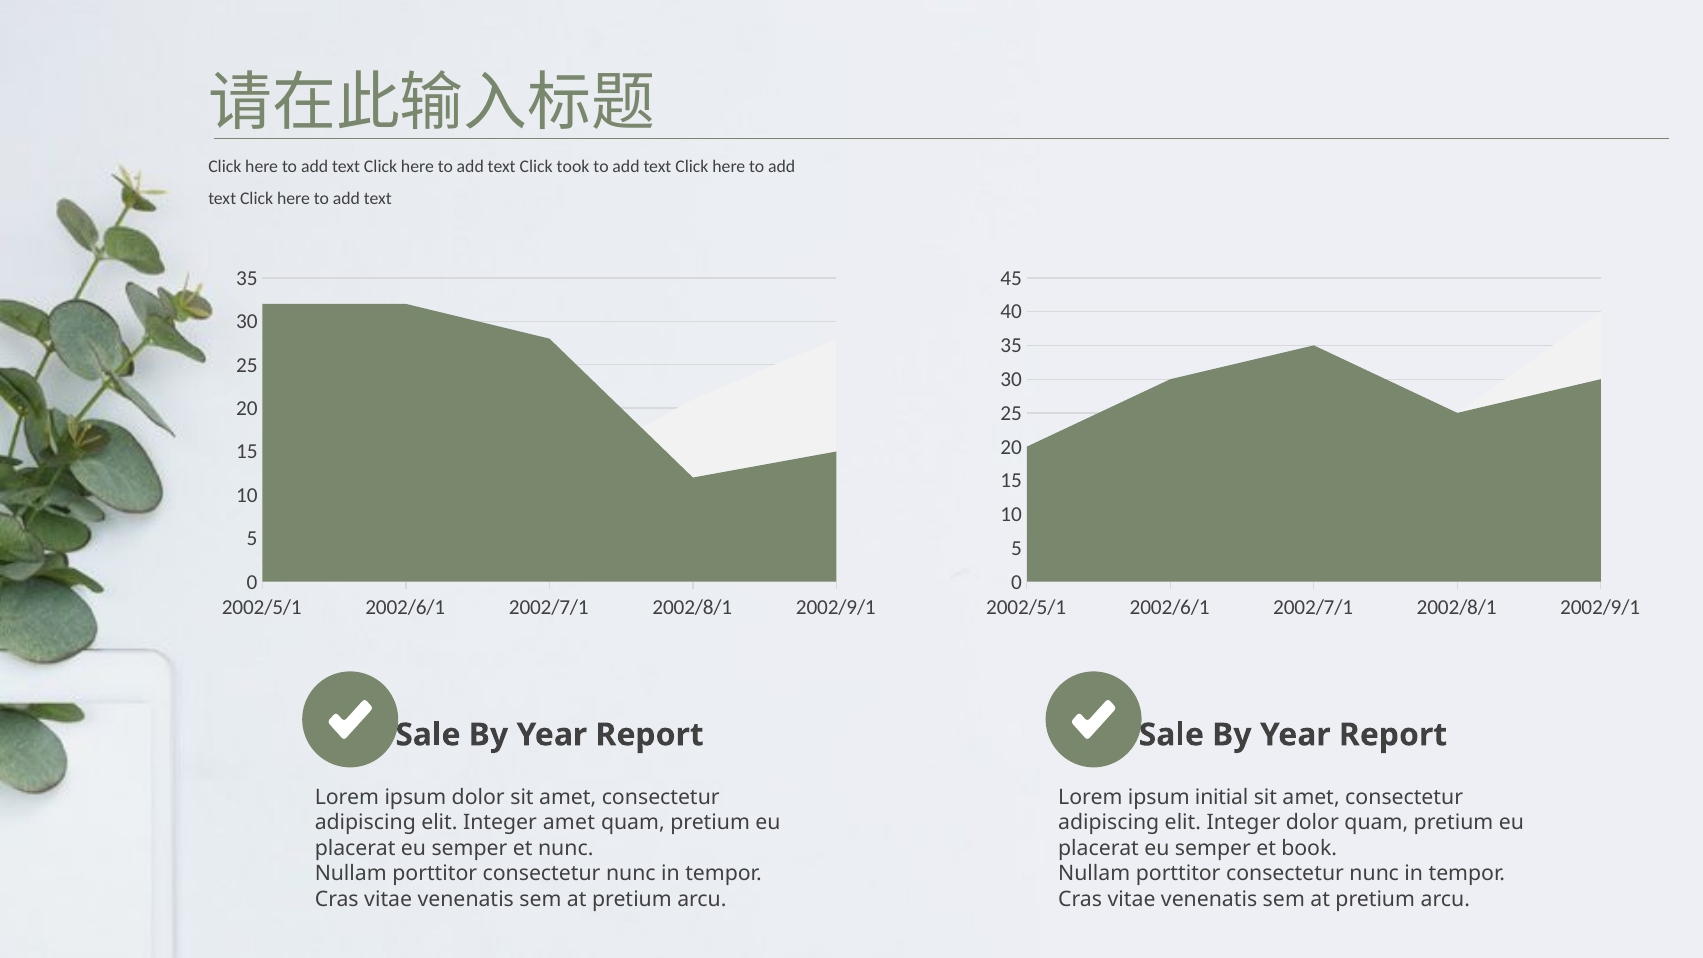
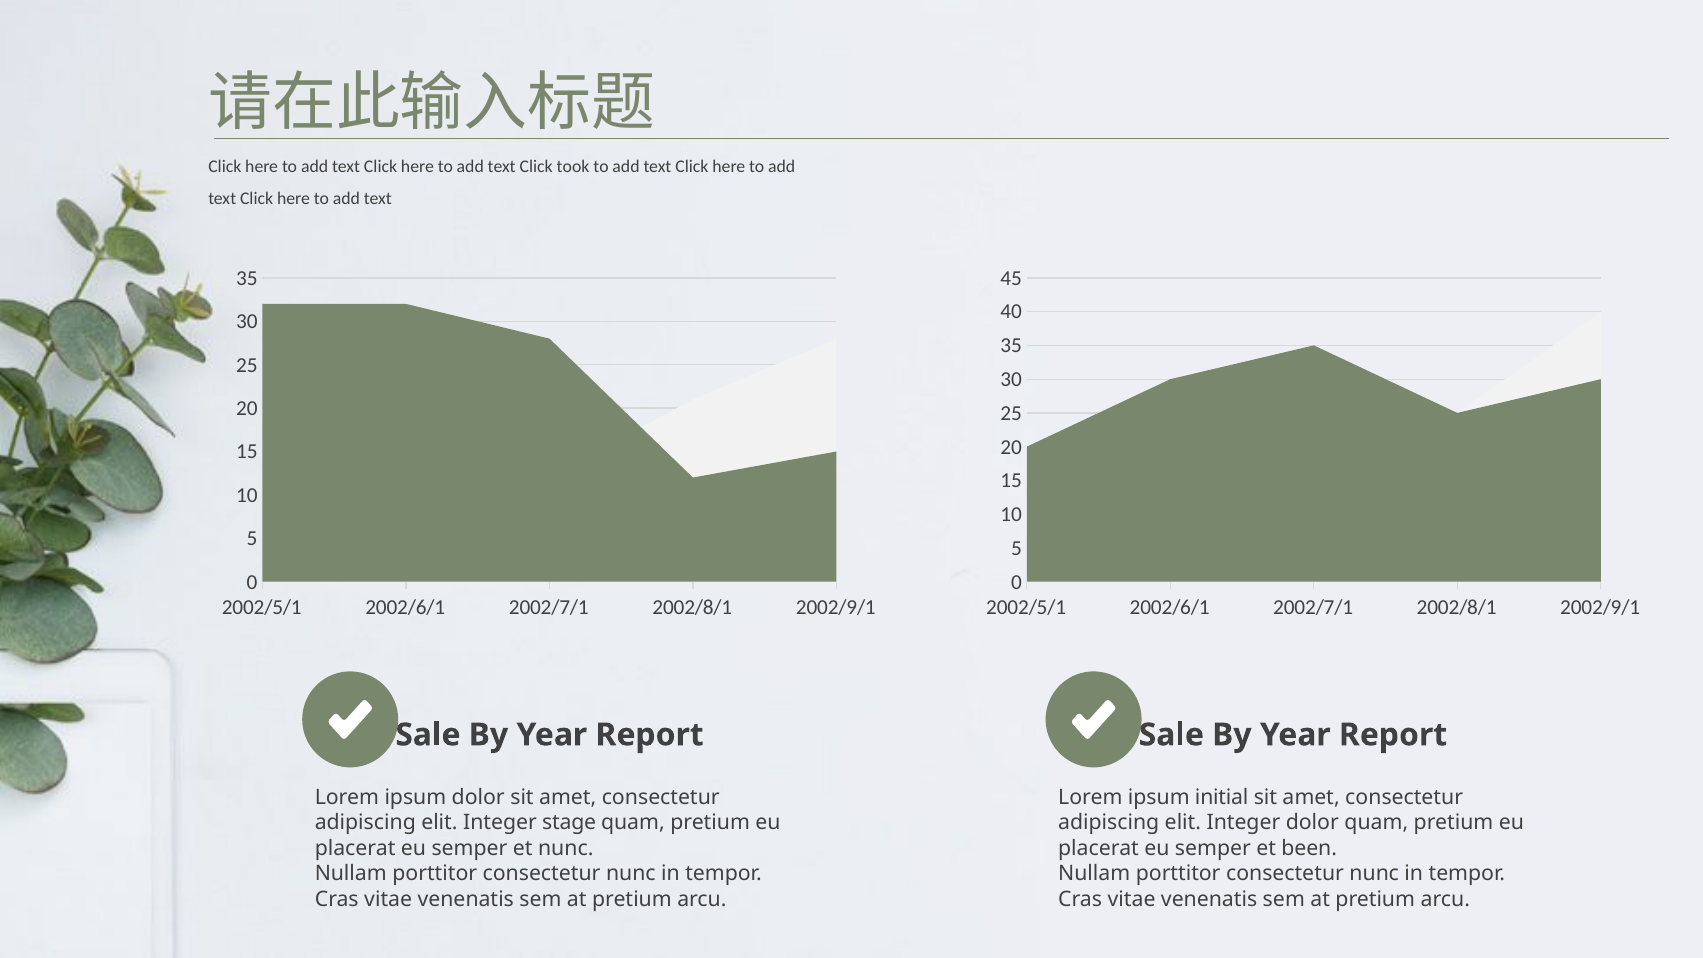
Integer amet: amet -> stage (569, 823)
book: book -> been (1309, 848)
